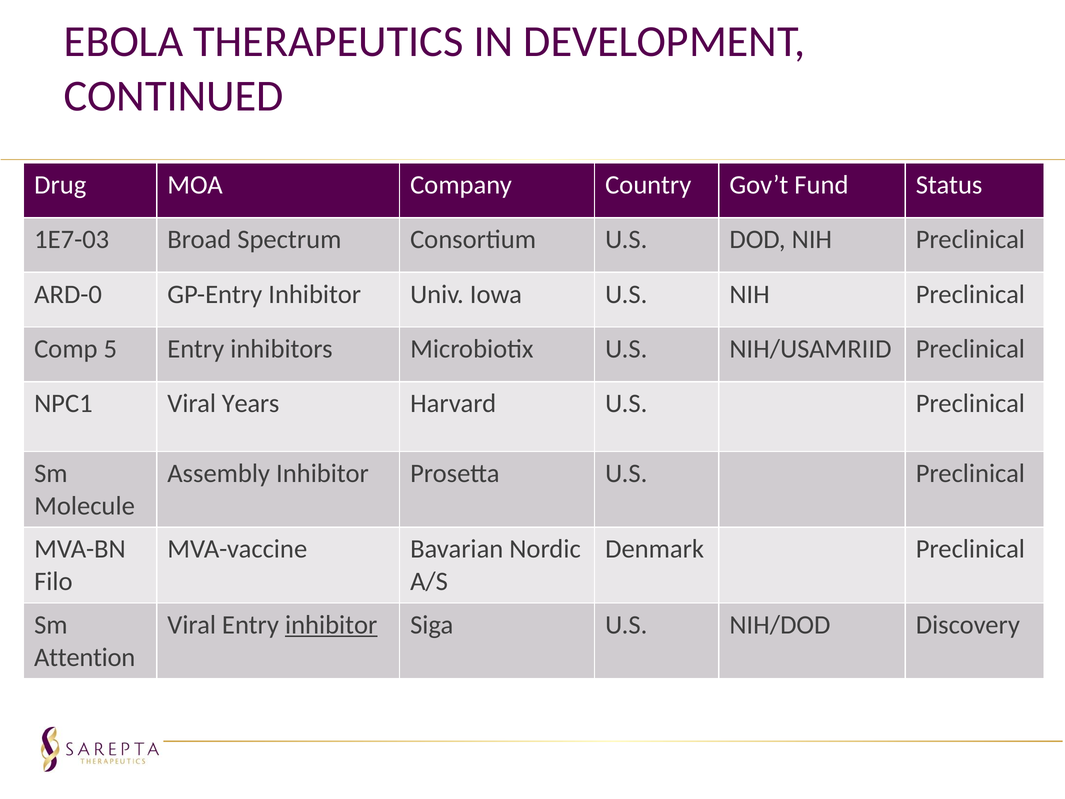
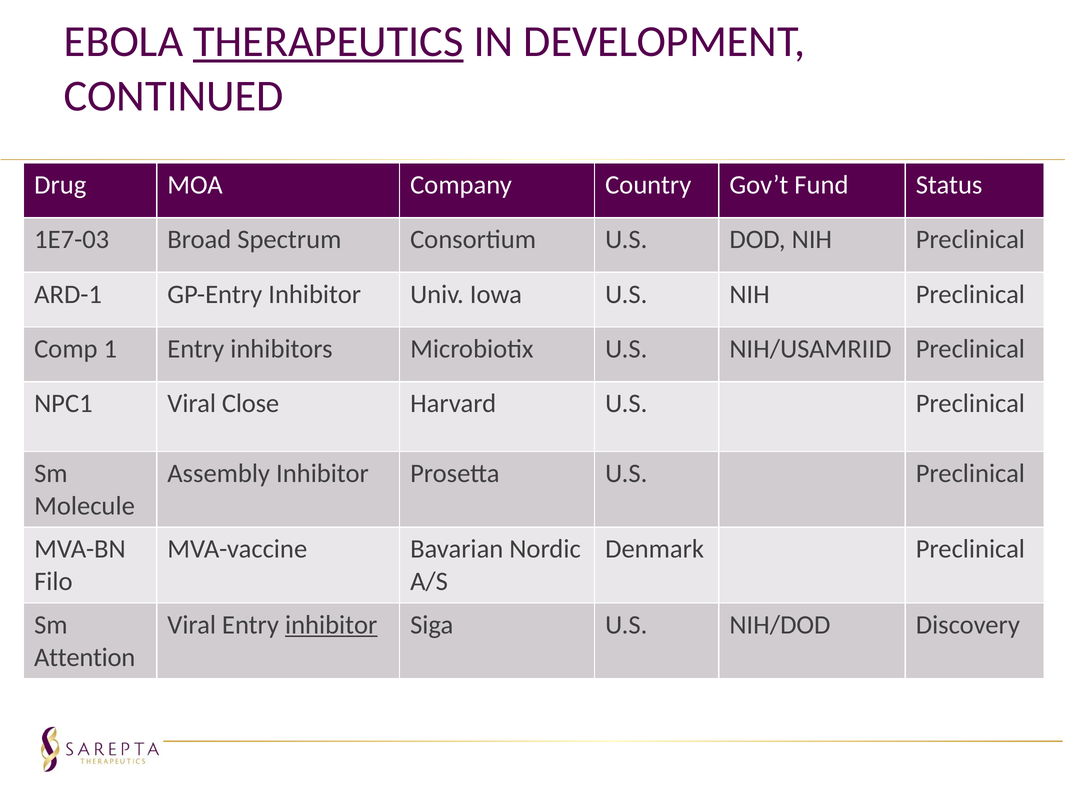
THERAPEUTICS underline: none -> present (328, 42)
ARD-0: ARD-0 -> ARD-1 (68, 294)
5: 5 -> 1 (110, 349)
Years: Years -> Close (251, 404)
